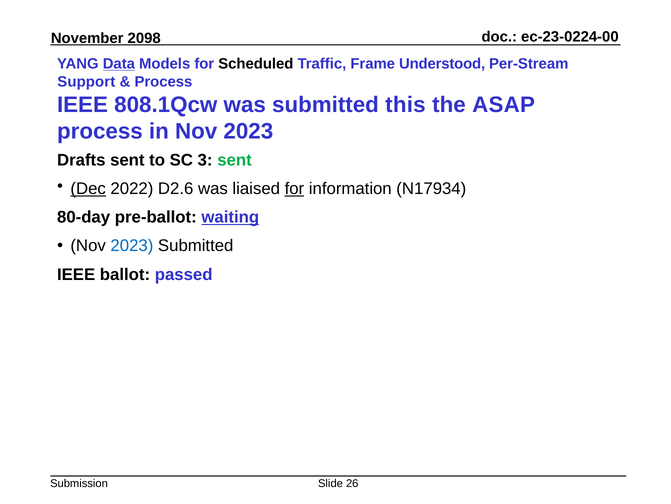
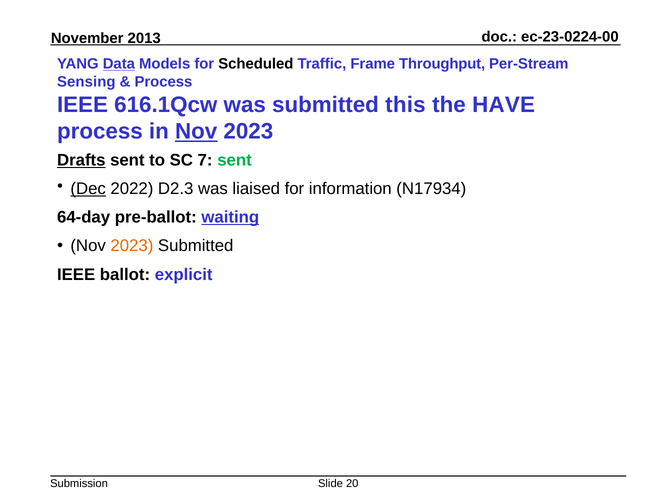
2098: 2098 -> 2013 (144, 38)
Understood: Understood -> Throughput (442, 64)
Support: Support -> Sensing (86, 82)
808.1Qcw: 808.1Qcw -> 616.1Qcw (166, 104)
ASAP: ASAP -> HAVE (504, 104)
Nov underline: none -> present (196, 131)
Drafts underline: none -> present (81, 160)
3: 3 -> 7 (205, 160)
D2.6: D2.6 -> D2.3 (176, 189)
for underline: present -> none (294, 189)
80-day: 80-day -> 64-day (84, 217)
2023 colour: blue -> orange (132, 246)
passed: passed -> explicit (184, 274)
26: 26 -> 20 (352, 483)
